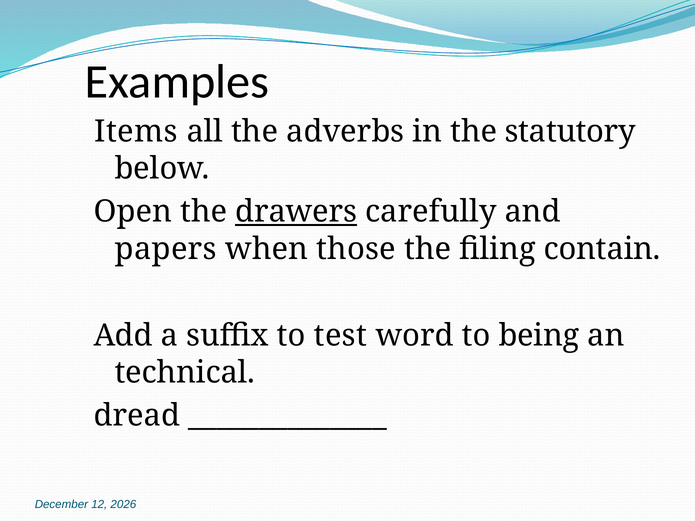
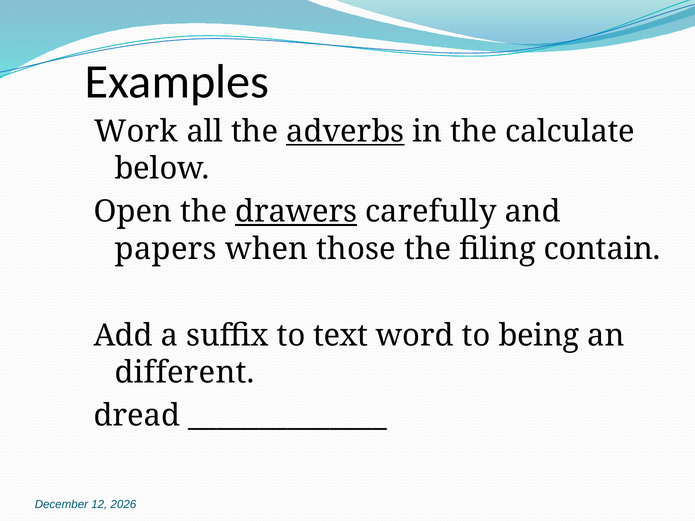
Items: Items -> Work (136, 132)
adverbs underline: none -> present (345, 132)
statutory: statutory -> calculate (570, 132)
test: test -> text (341, 335)
technical: technical -> different (185, 373)
